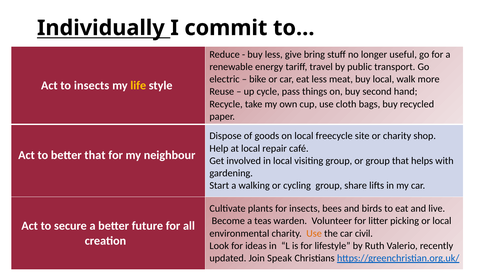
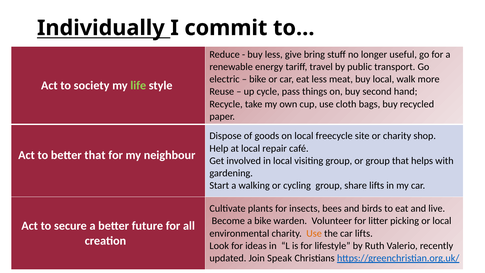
to insects: insects -> society (92, 85)
life colour: yellow -> light green (138, 85)
a teas: teas -> bike (263, 221)
car civil: civil -> lifts (364, 233)
